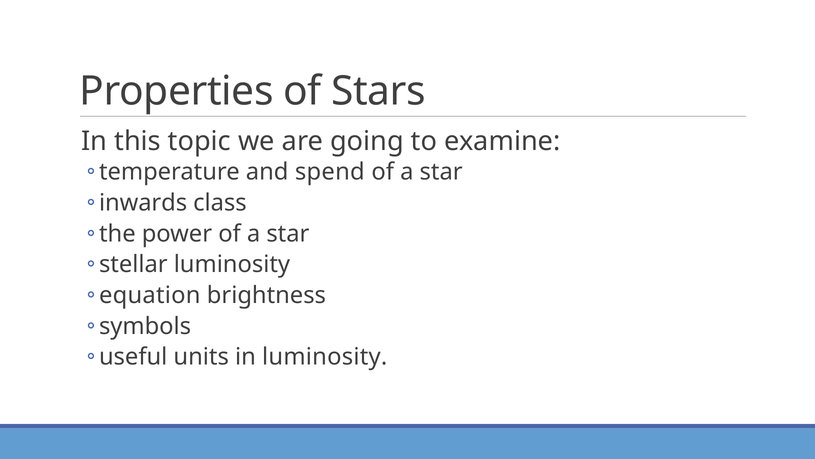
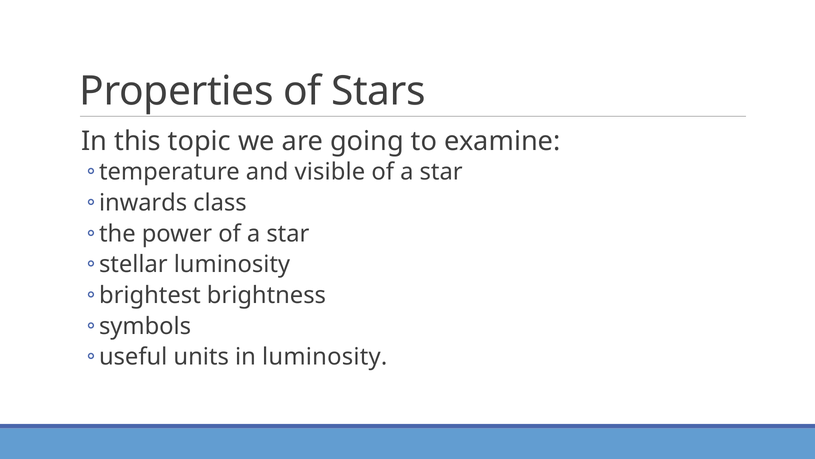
spend: spend -> visible (330, 172)
equation: equation -> brightest (150, 295)
